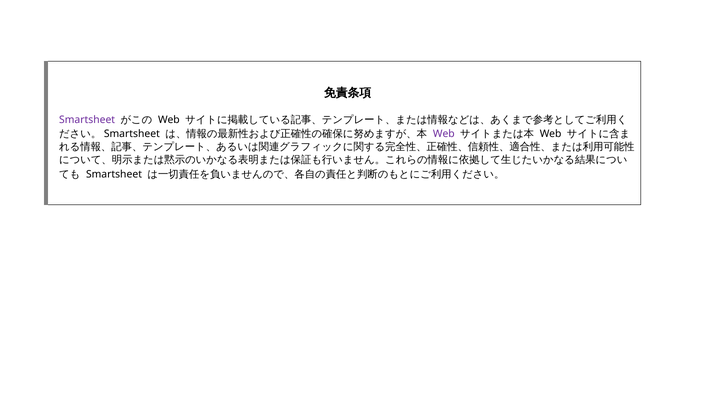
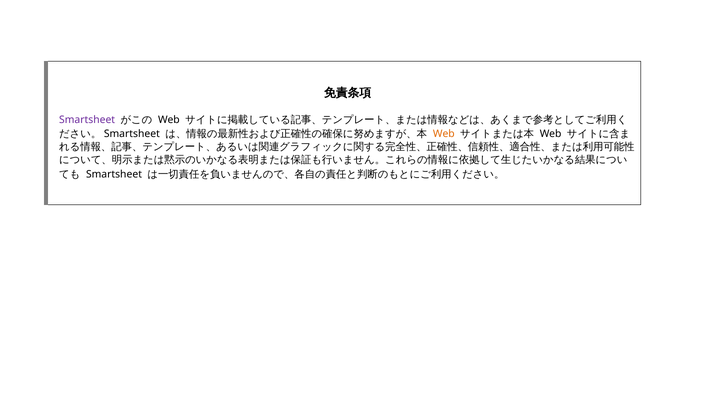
Web colour: purple -> orange (444, 134)
